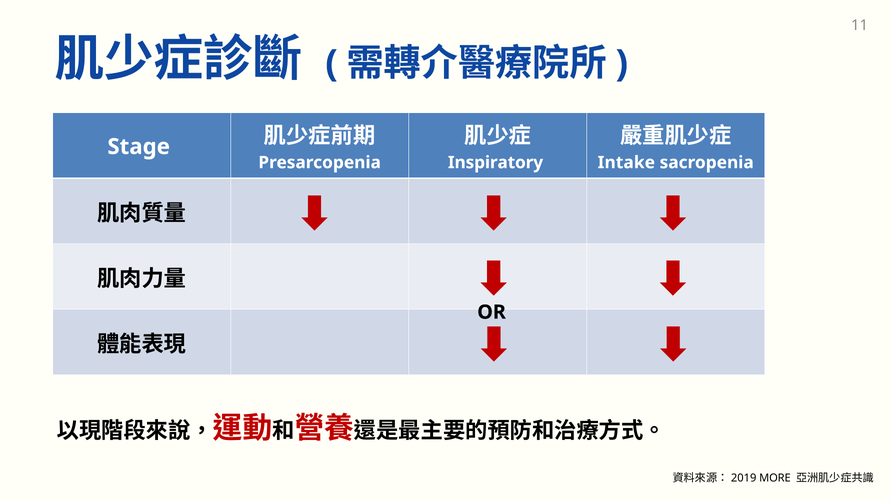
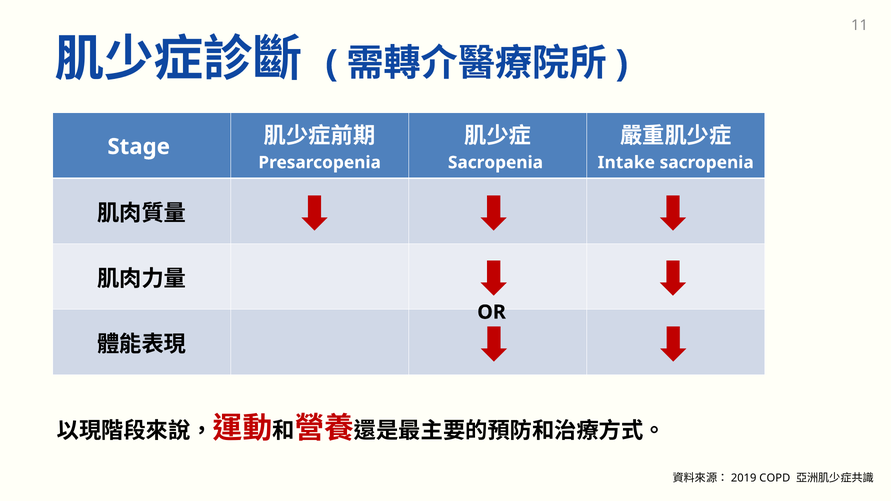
Inspiratory: Inspiratory -> Sacropenia (495, 163)
MORE: MORE -> COPD (775, 478)
